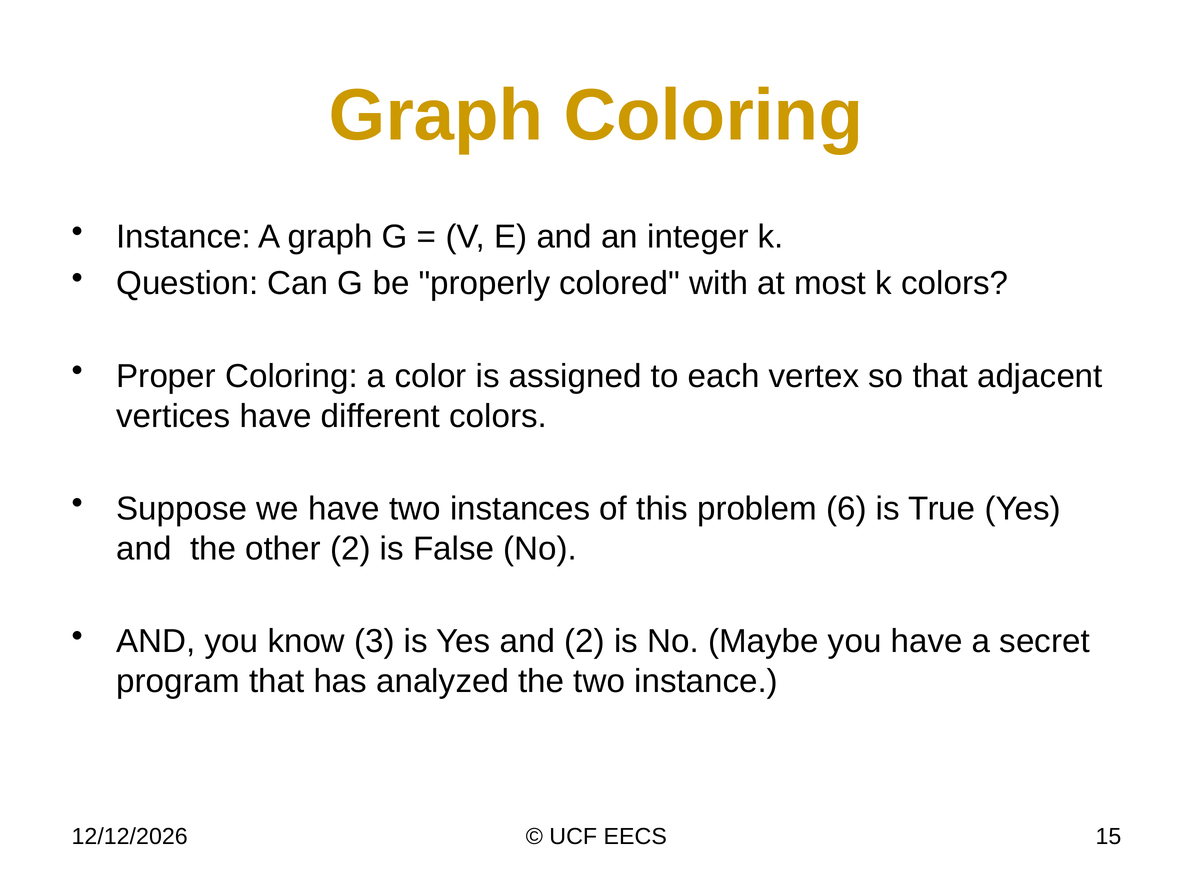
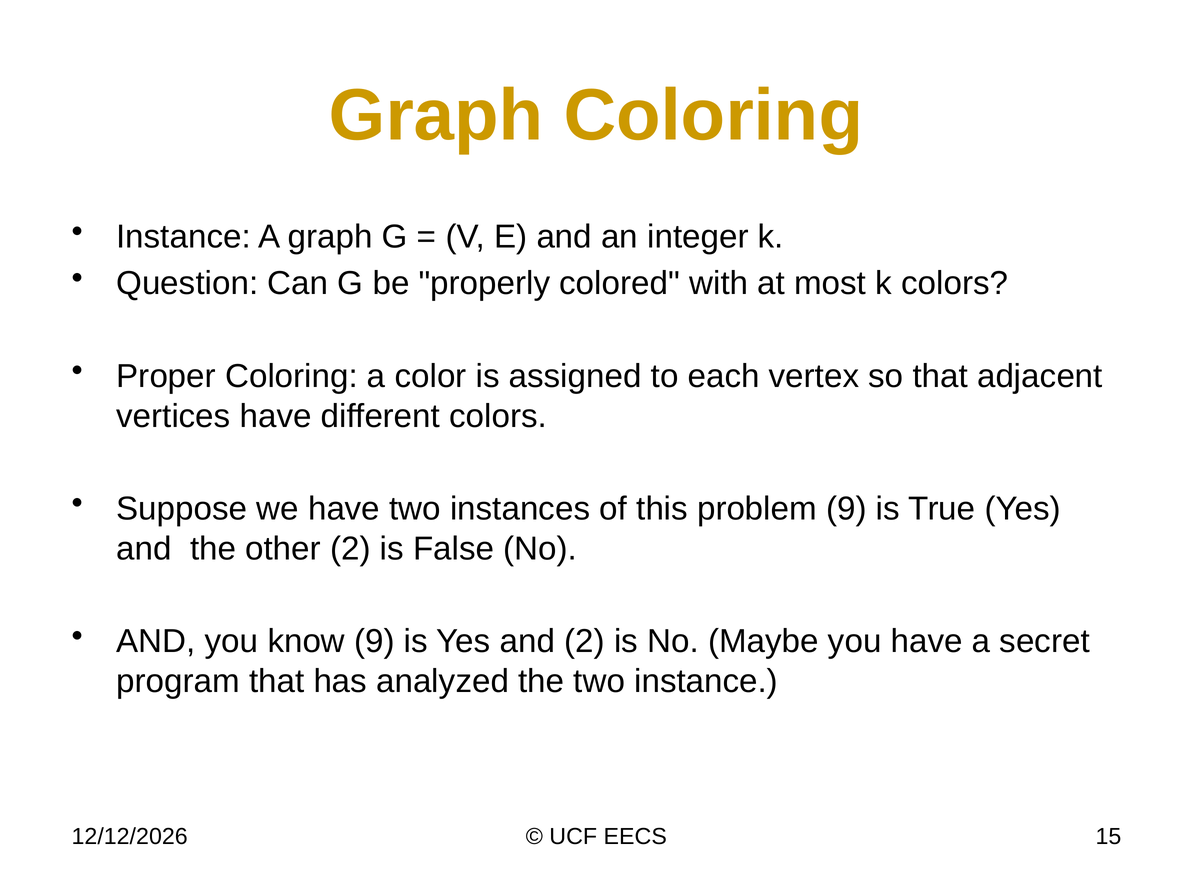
problem 6: 6 -> 9 (846, 509)
know 3: 3 -> 9 (374, 641)
